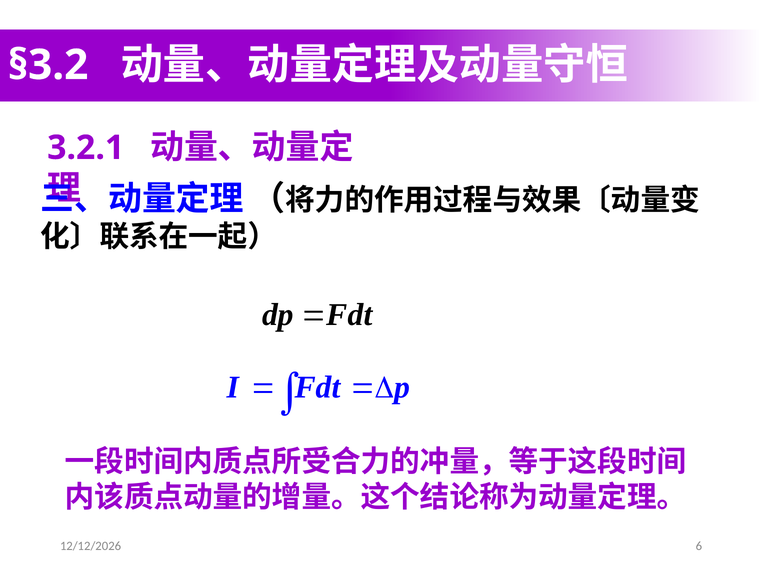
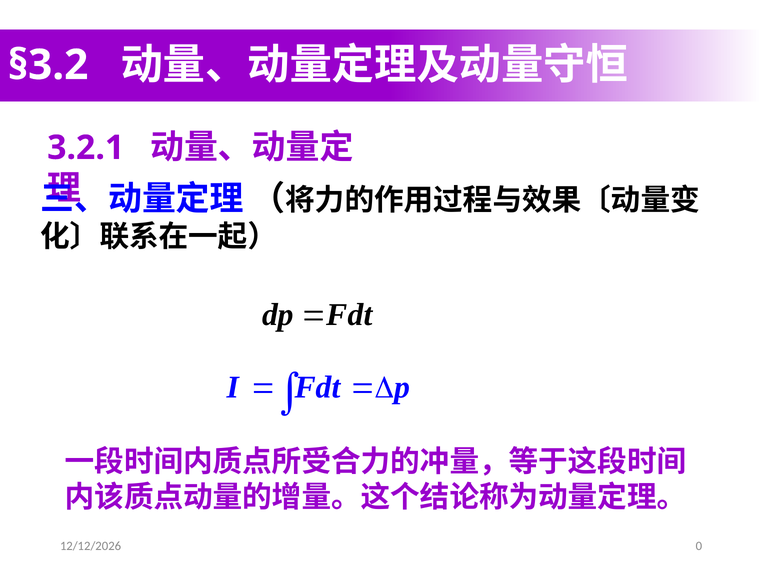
6: 6 -> 0 (699, 546)
